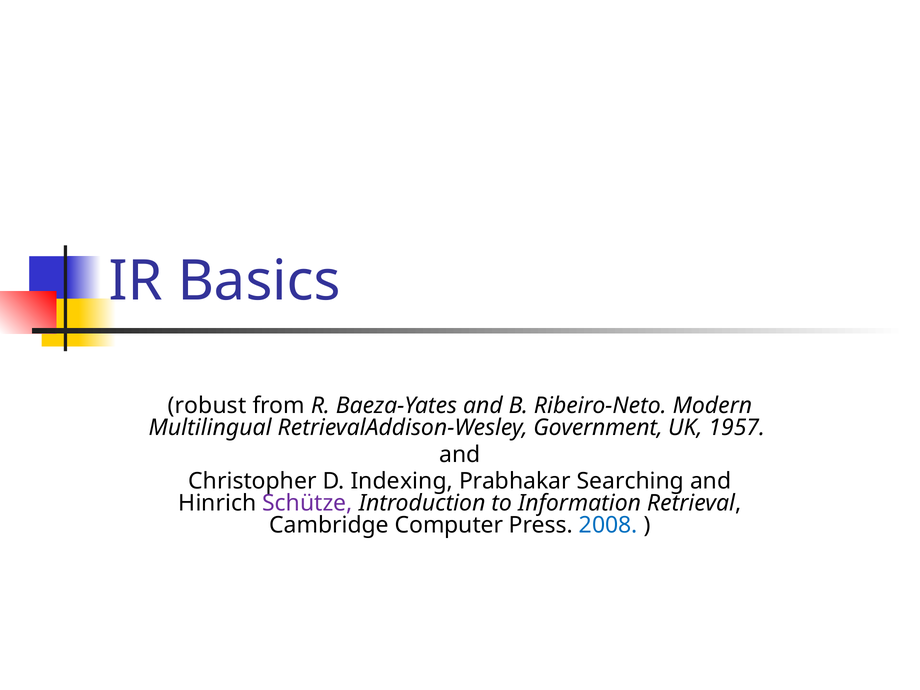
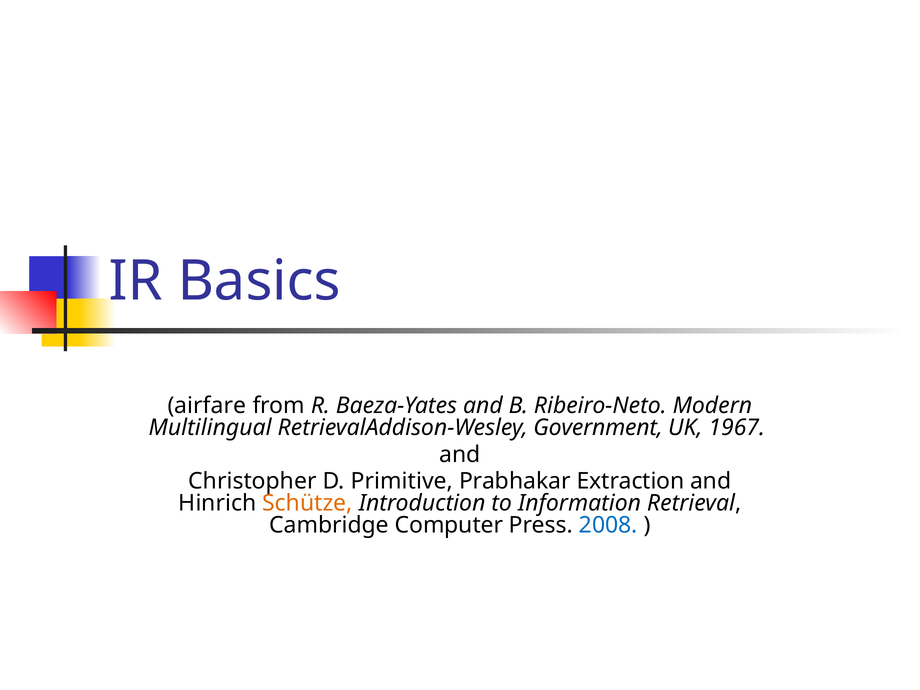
robust: robust -> airfare (207, 406)
1957: 1957 -> 1967 (737, 428)
Indexing: Indexing -> Primitive (402, 481)
Searching: Searching -> Extraction (631, 481)
Schütze colour: purple -> orange (307, 503)
